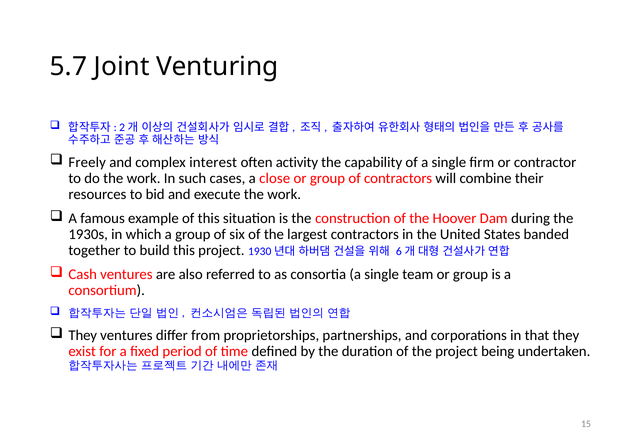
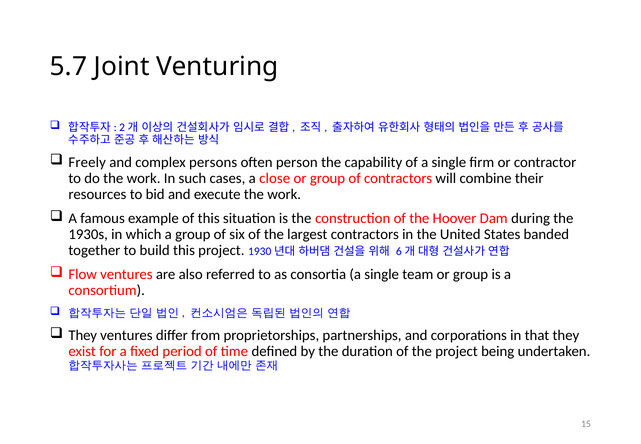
interest: interest -> persons (213, 162)
activity: activity -> person (297, 162)
Cash: Cash -> Flow (83, 274)
